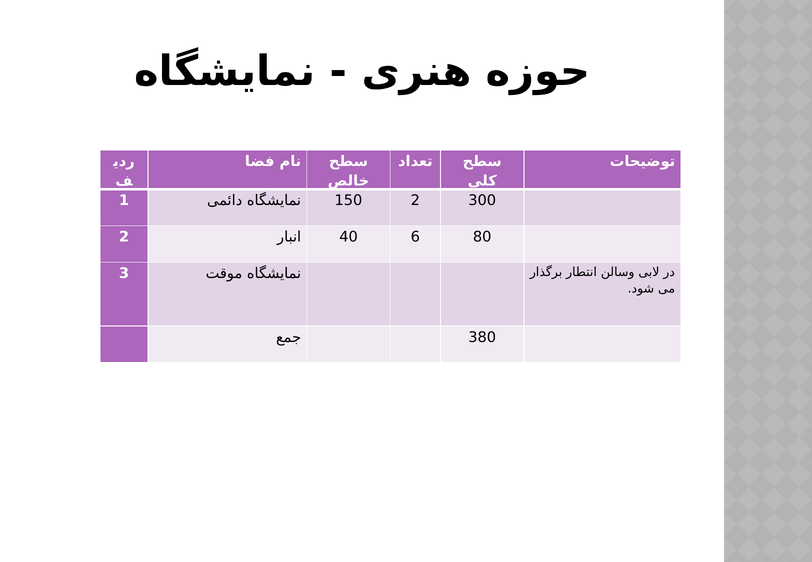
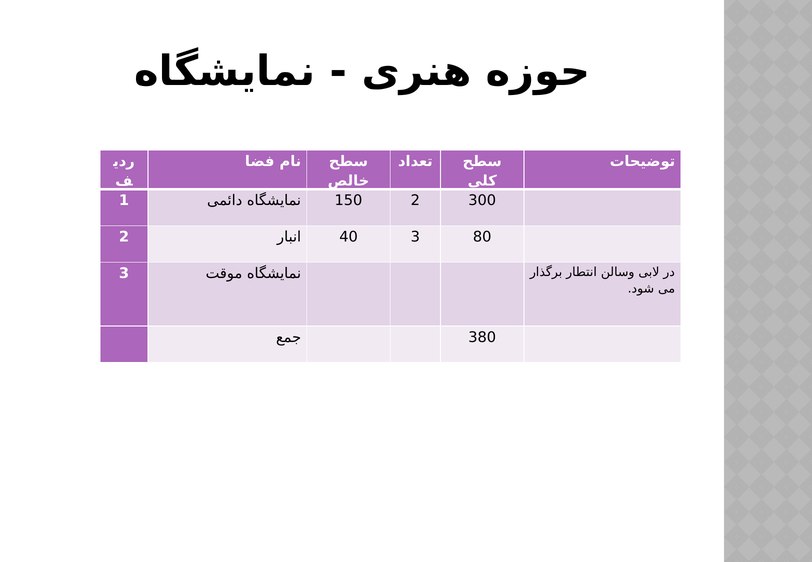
40 6: 6 -> 3 (415, 237)
